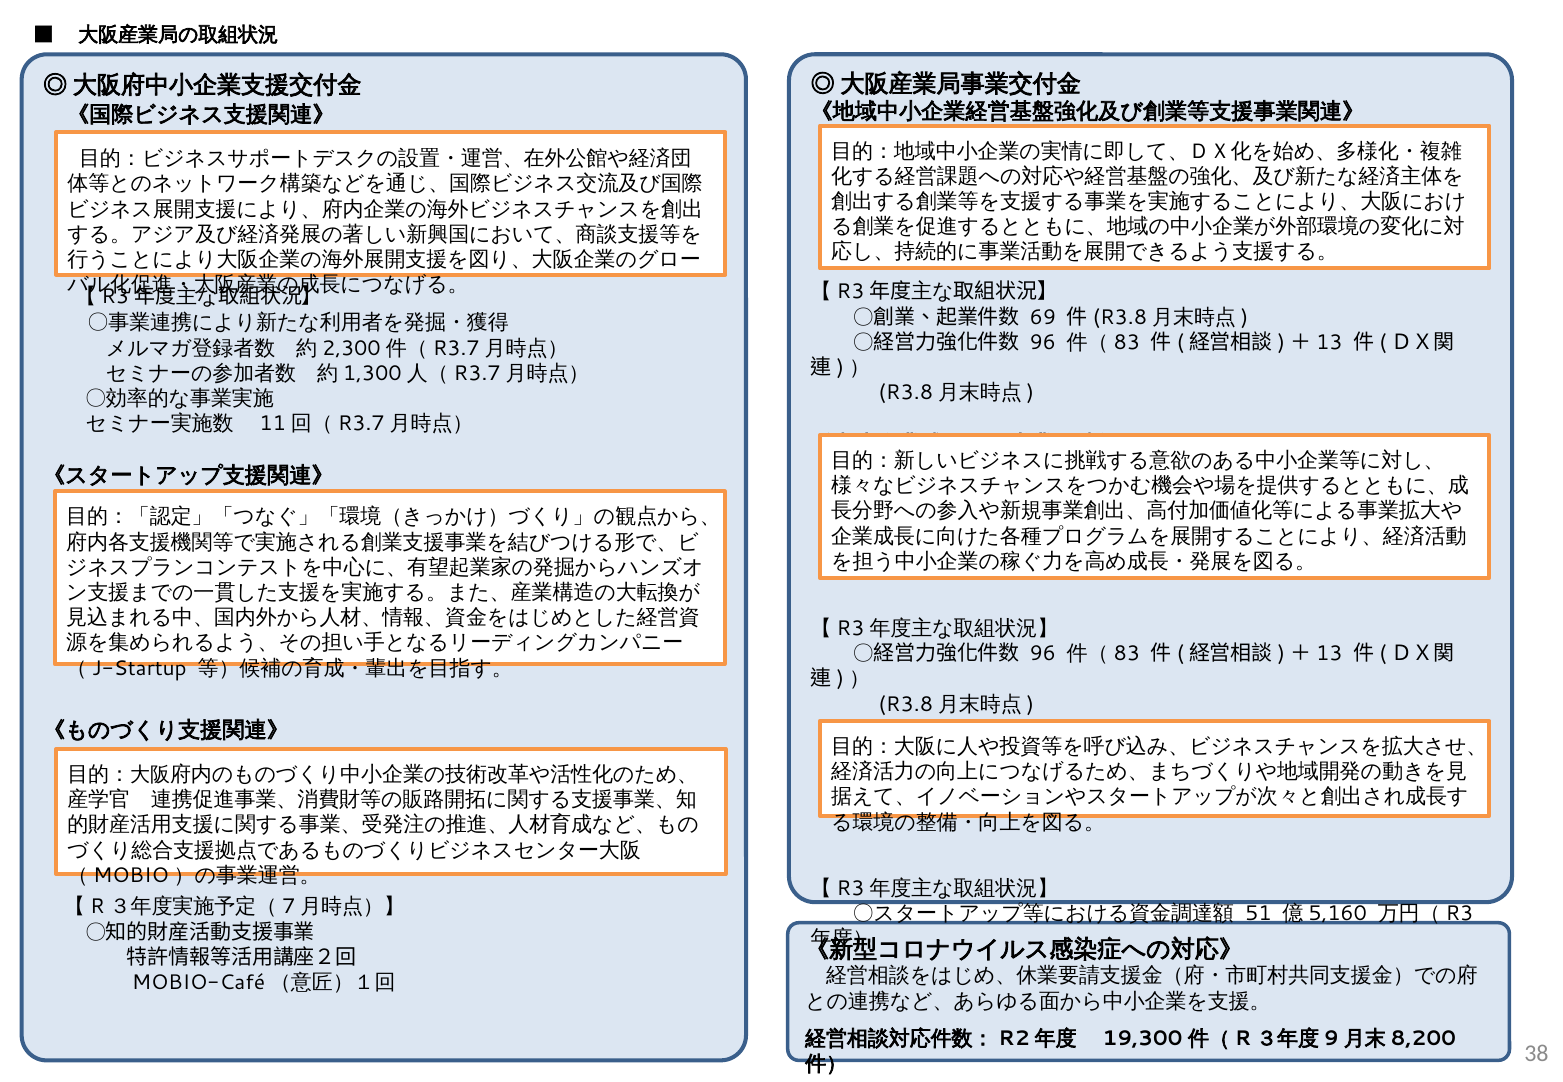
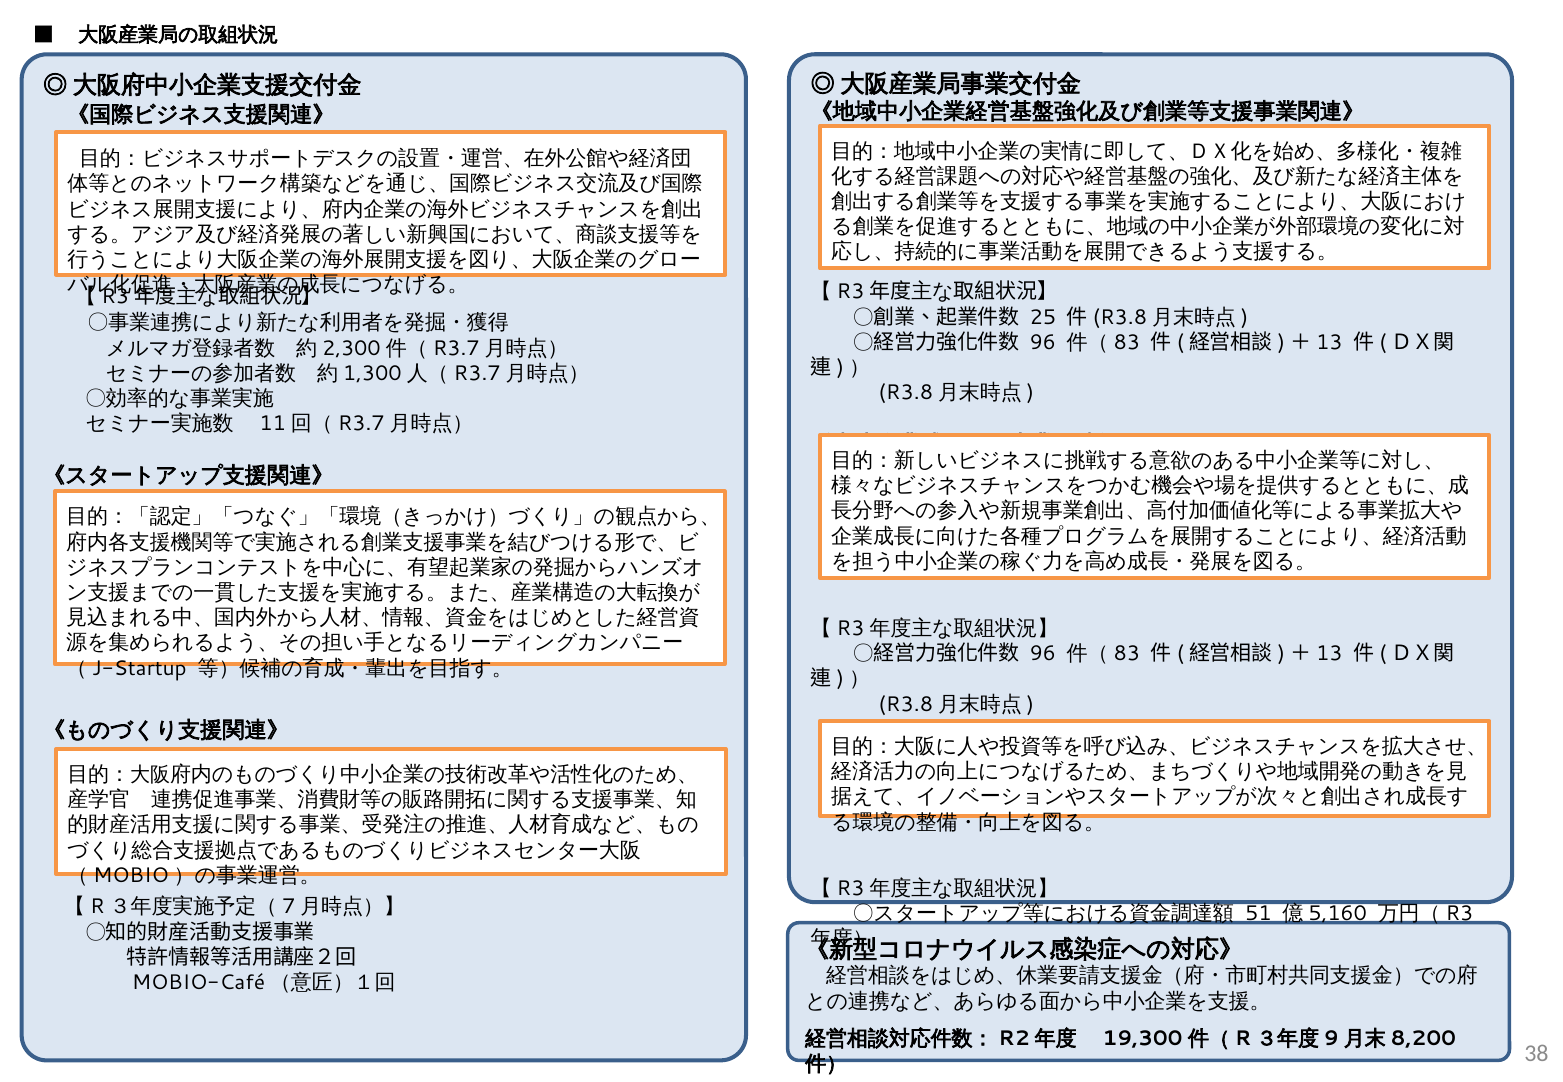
69: 69 -> 25 (1043, 317)
